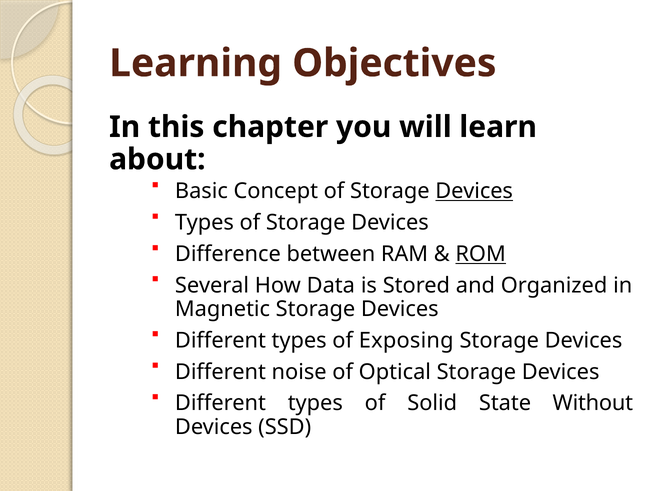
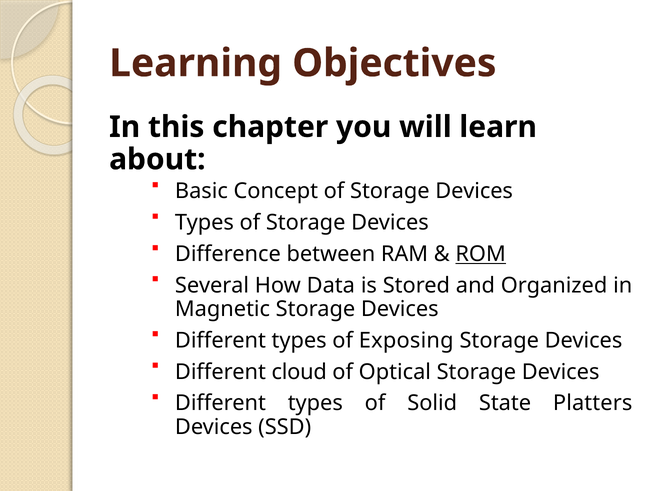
Devices underline: present -> none (474, 191)
noise: noise -> cloud (299, 371)
Without: Without -> Platters (593, 403)
